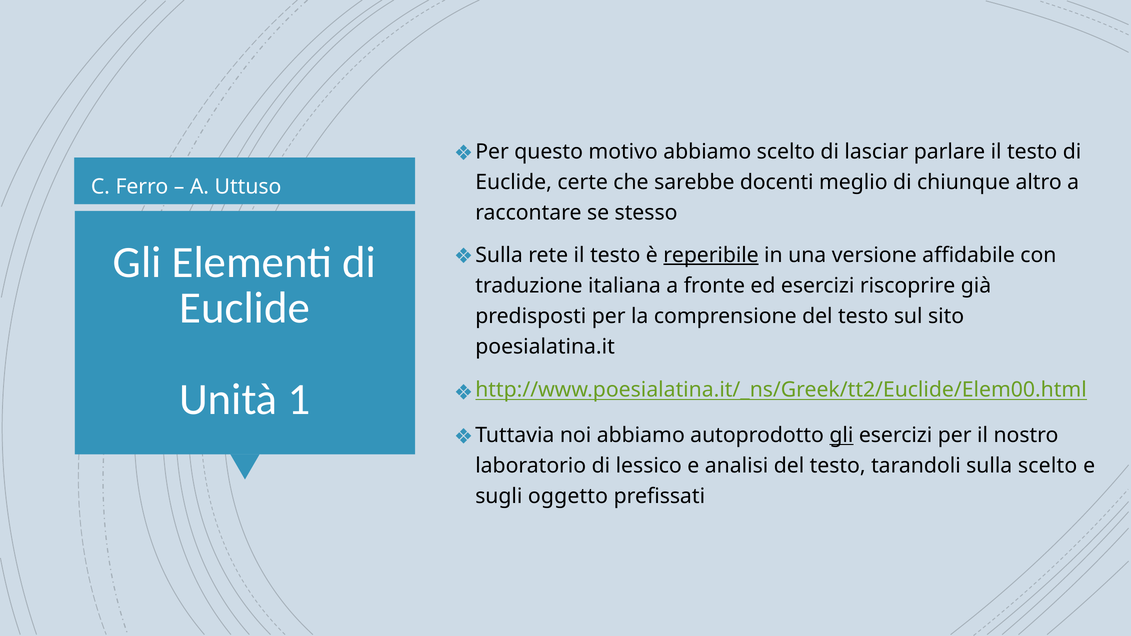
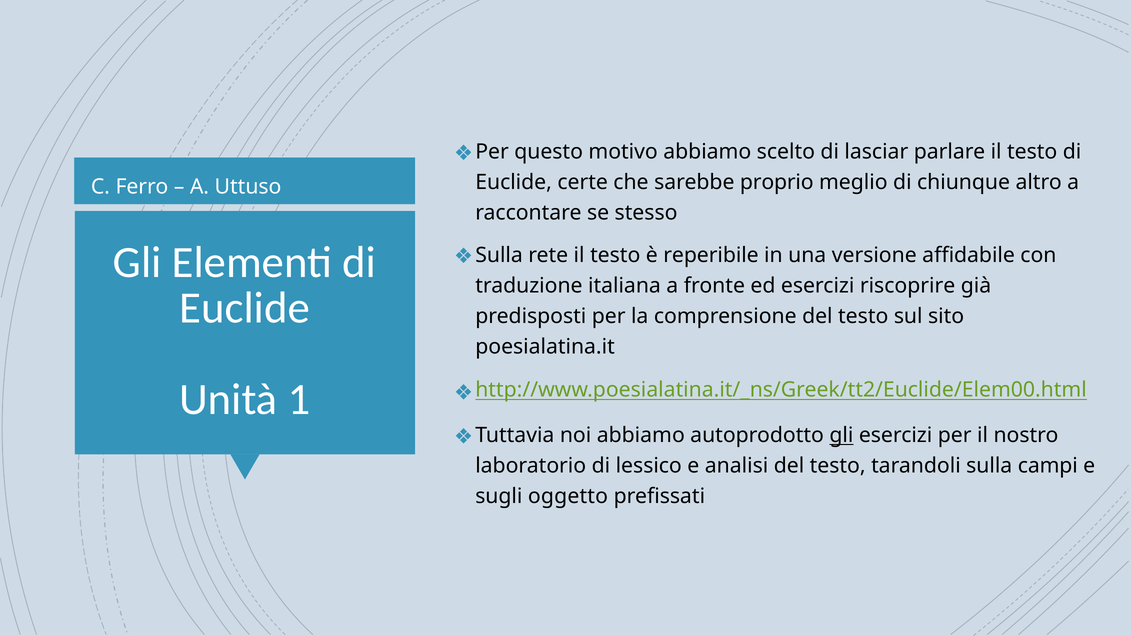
docenti: docenti -> proprio (777, 182)
reperibile underline: present -> none (711, 255)
sulla scelto: scelto -> campi (1048, 466)
